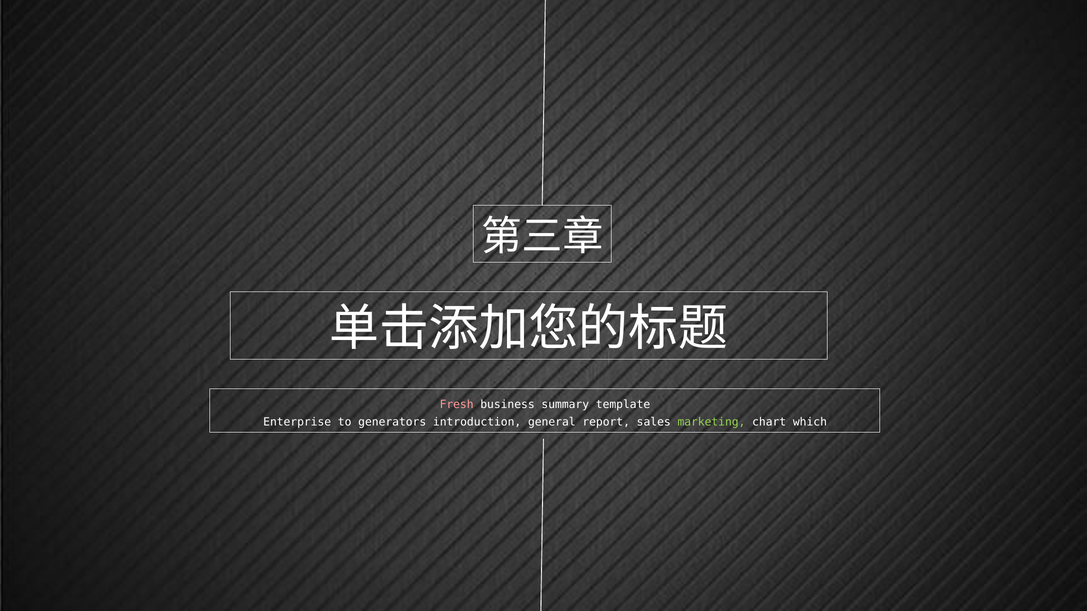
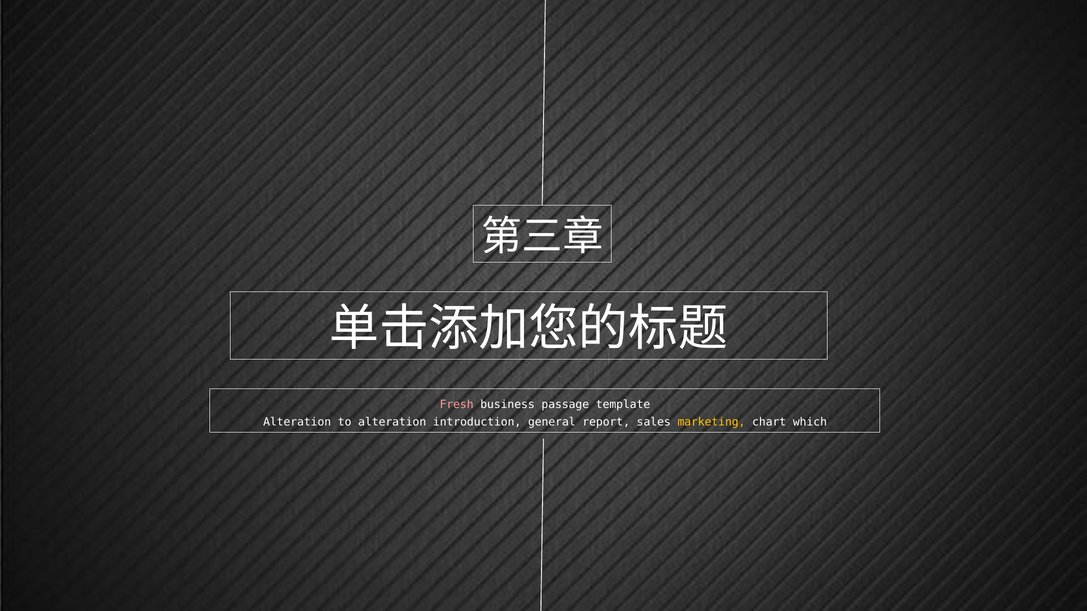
summary: summary -> passage (565, 405)
Enterprise: Enterprise -> Alteration (297, 422)
to generators: generators -> alteration (392, 422)
marketing colour: light green -> yellow (711, 422)
